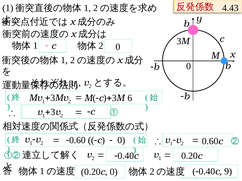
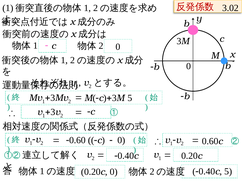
4.43: 4.43 -> 3.02 (230, 8)
3M 6: 6 -> 5 (130, 98)
9: 9 -> 5 (228, 172)
